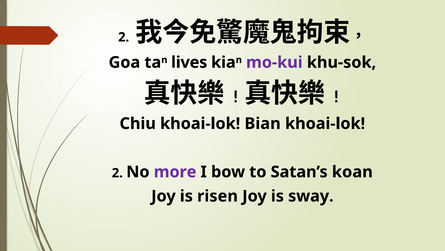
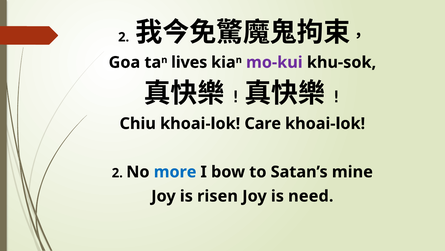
Bian: Bian -> Care (263, 123)
more colour: purple -> blue (175, 172)
koan: koan -> mine (352, 172)
sway: sway -> need (311, 196)
